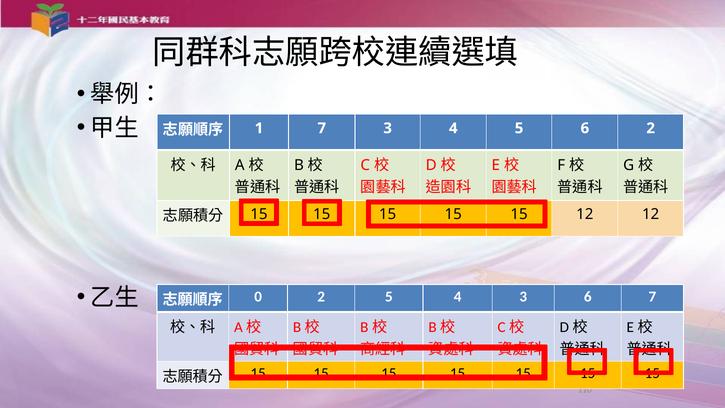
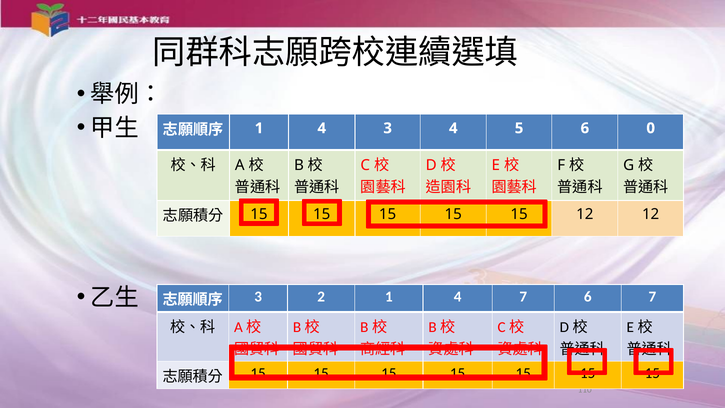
7: 7 -> 4 (322, 128)
6 2: 2 -> 0 (651, 128)
0: 0 -> 3 (258, 297)
2 5: 5 -> 1 (389, 297)
4 3: 3 -> 7 (523, 297)
